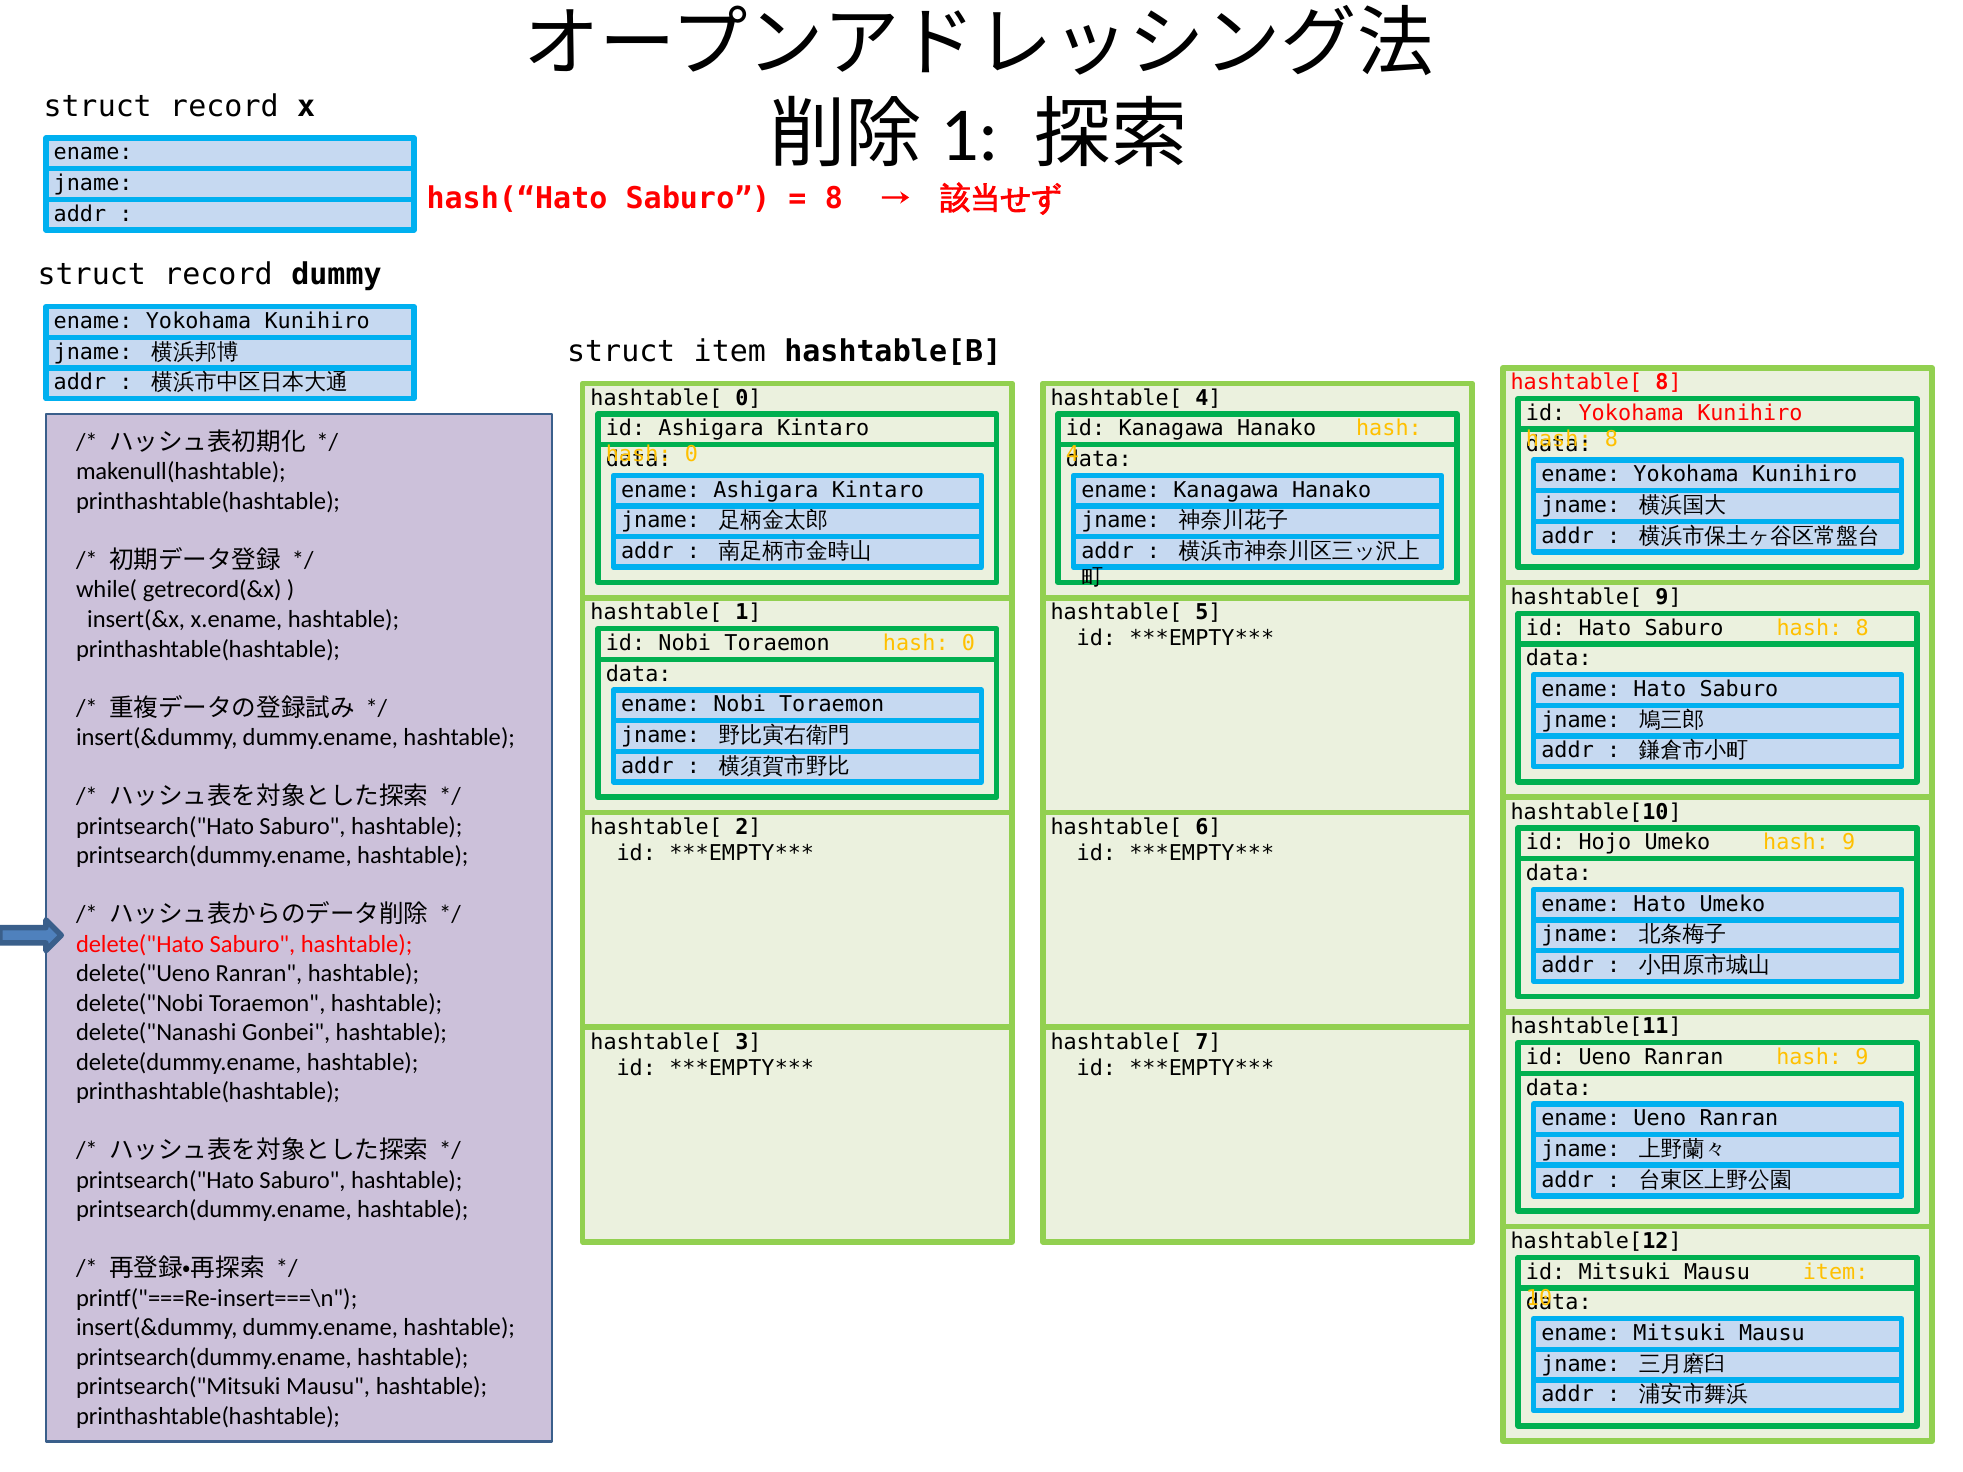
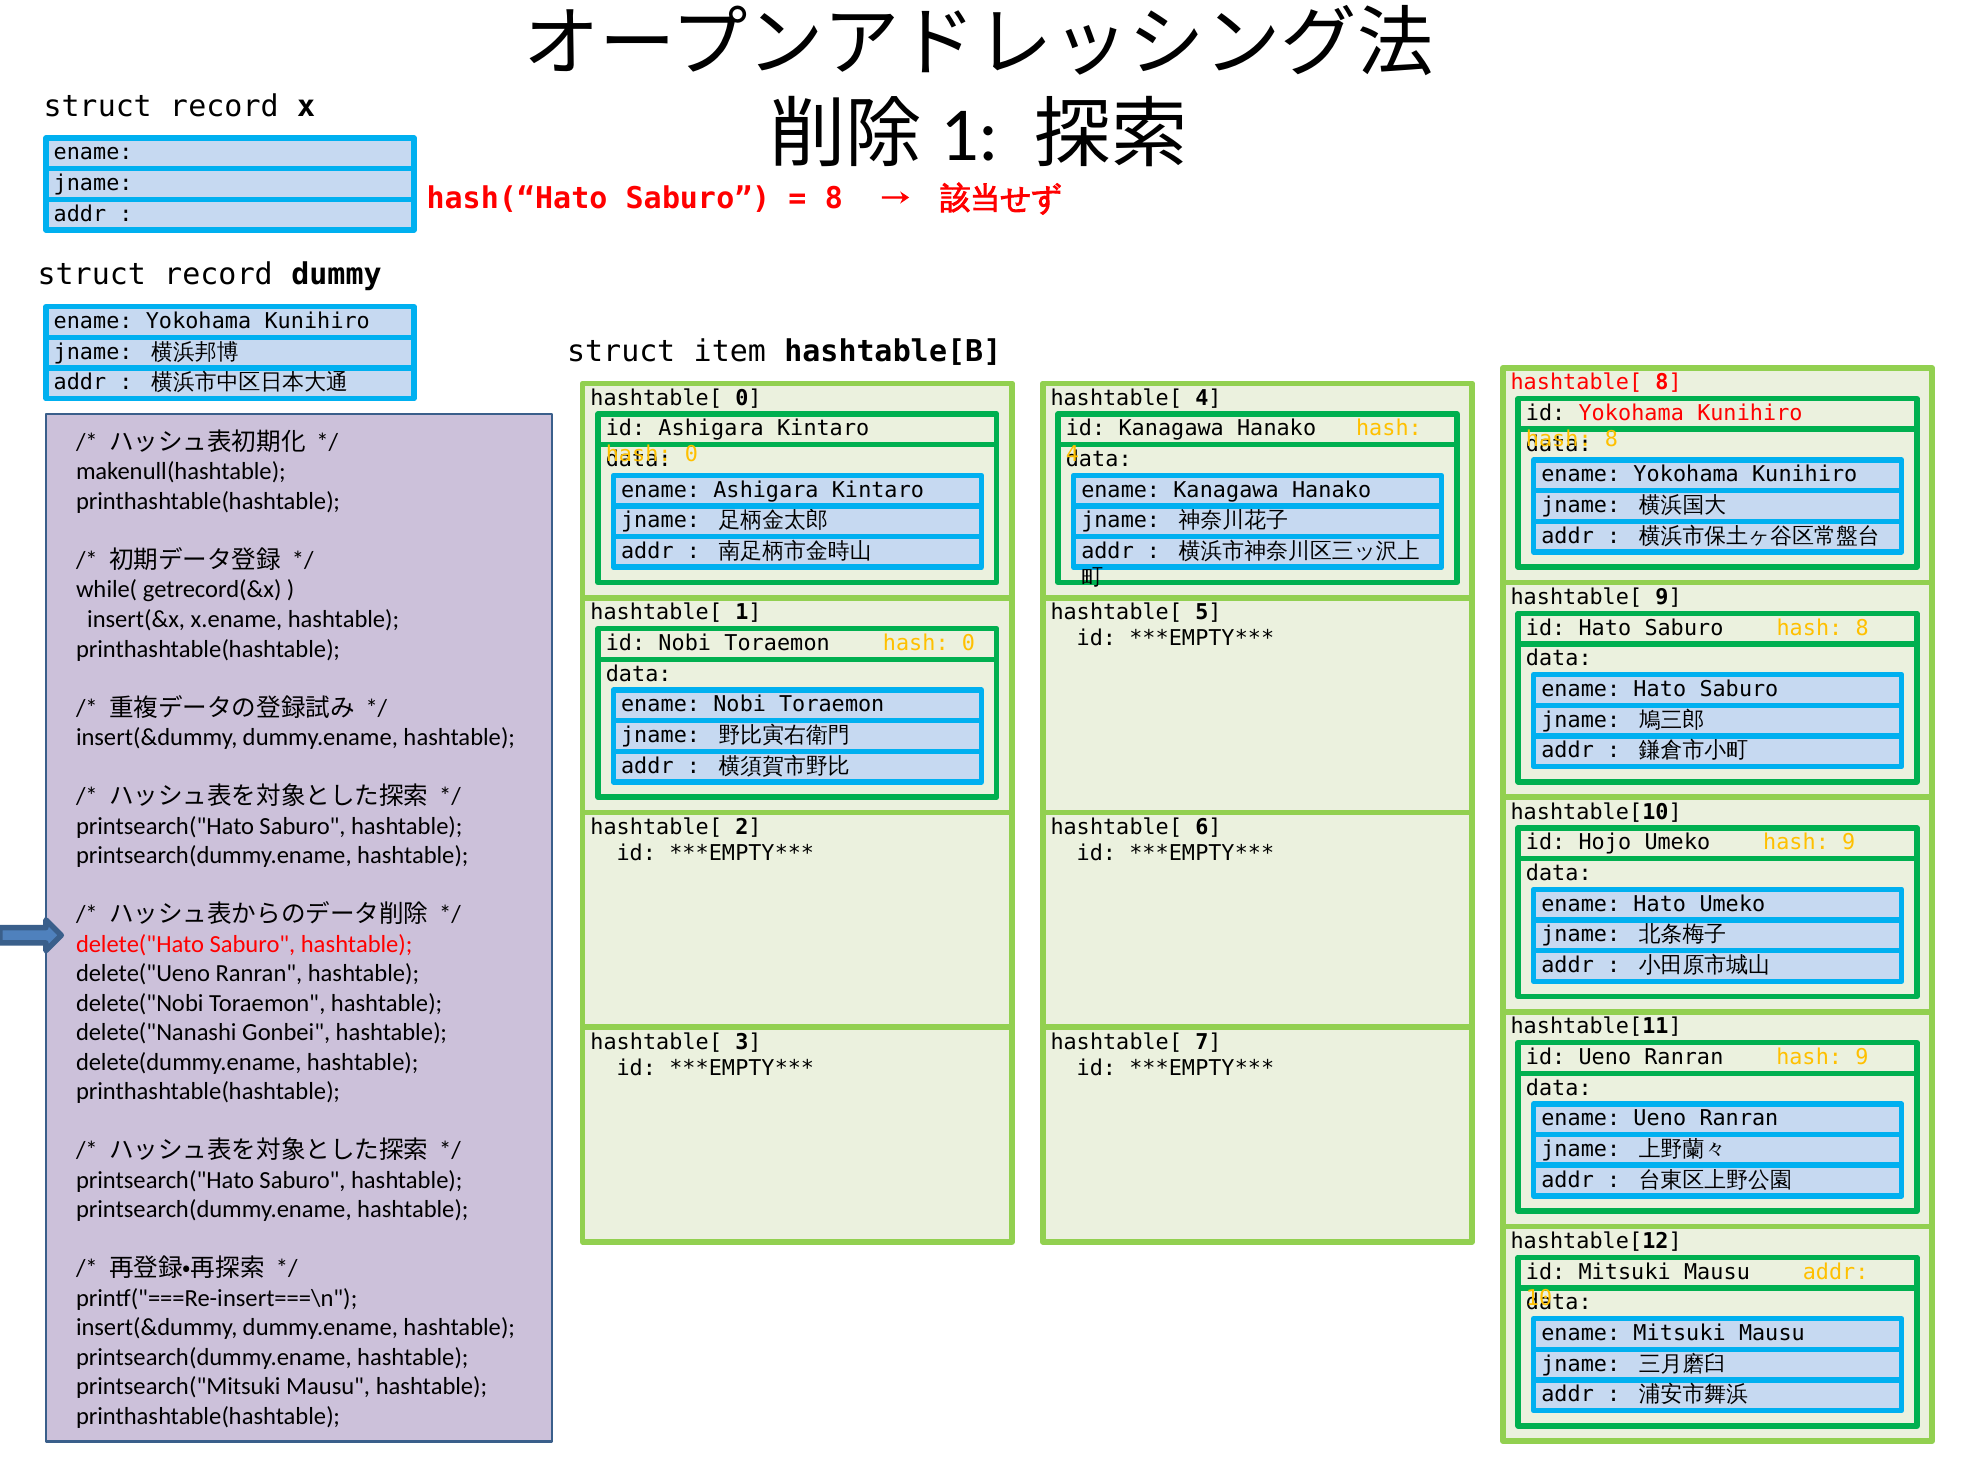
item: item -> addr (1836, 1272)
